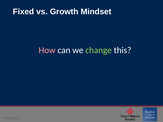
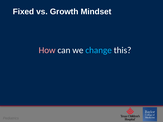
change colour: light green -> light blue (99, 50)
